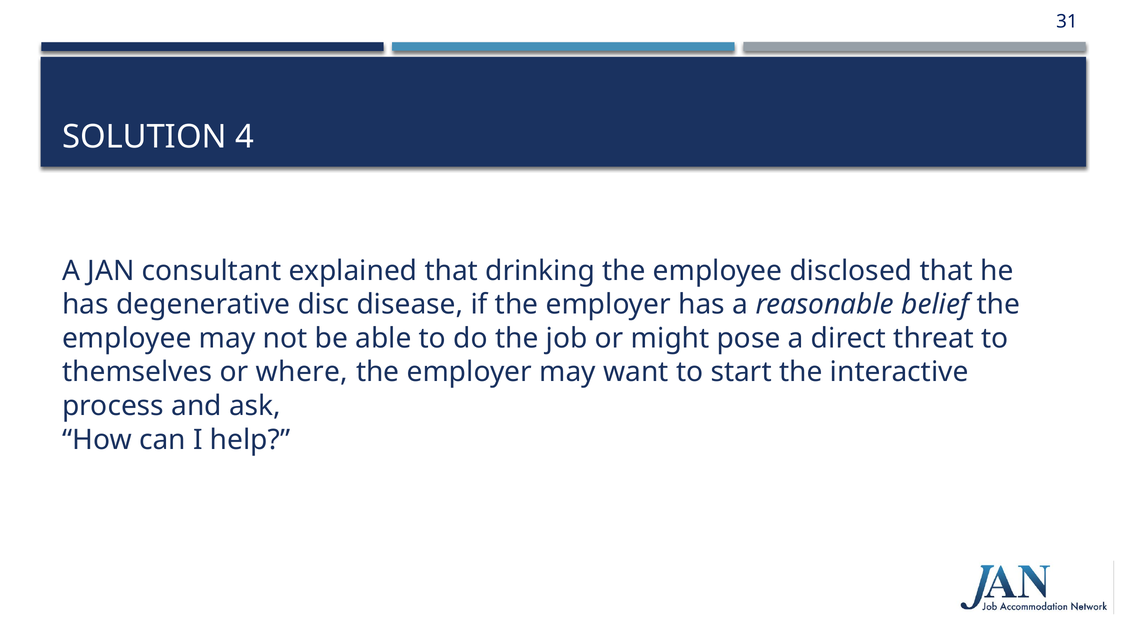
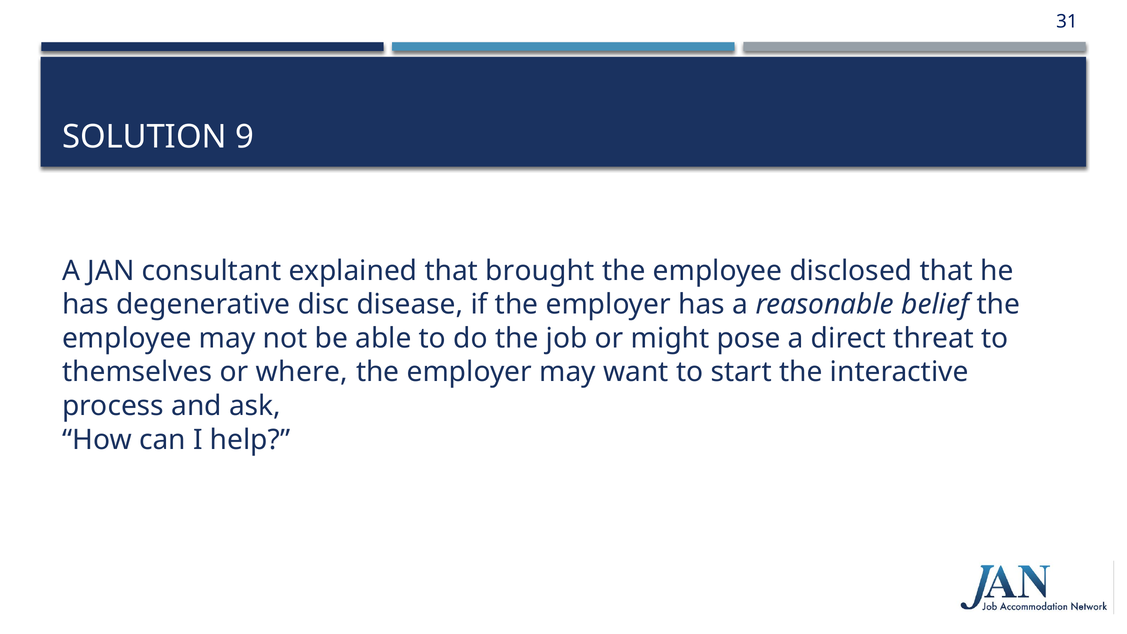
4: 4 -> 9 (245, 137)
drinking: drinking -> brought (540, 271)
